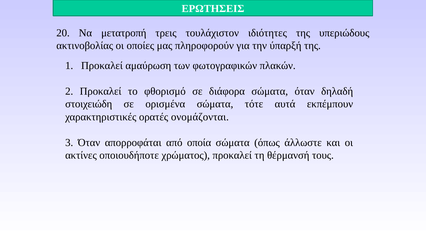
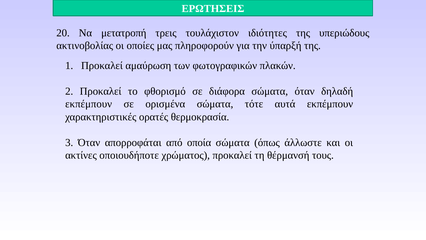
στοιχειώδη: στοιχειώδη -> εκπέμπουν (89, 104)
ονομάζονται: ονομάζονται -> θερμοκρασία (200, 117)
